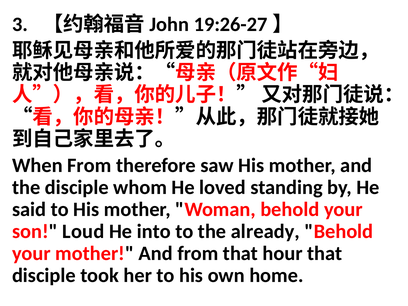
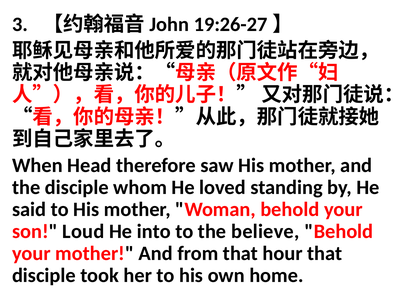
When From: From -> Head (89, 165)
already: already -> believe (265, 231)
